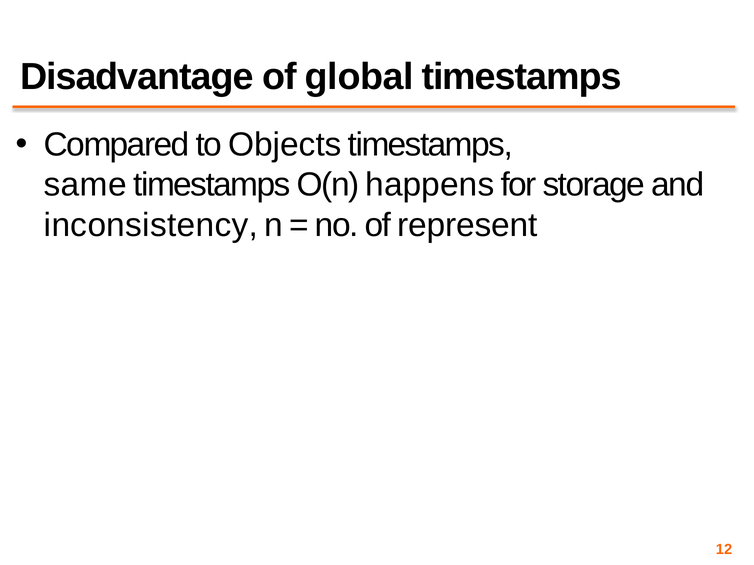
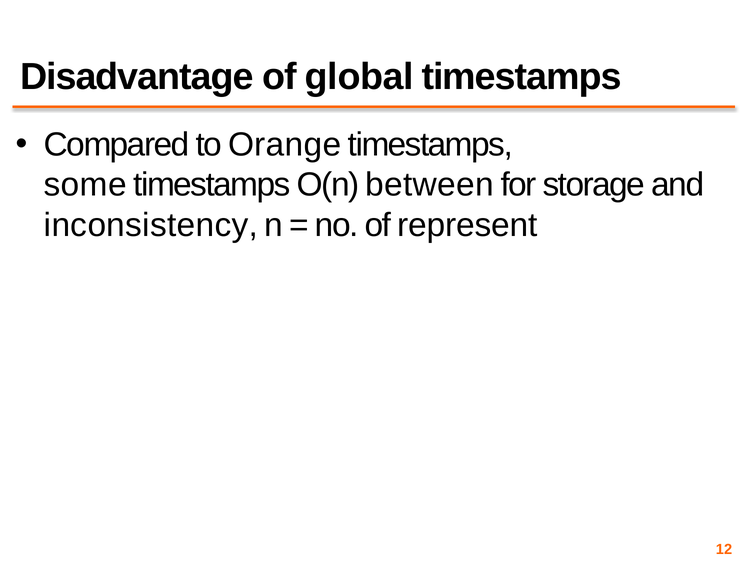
Objects: Objects -> Orange (285, 145)
same: same -> some (85, 185)
happens: happens -> between (430, 185)
